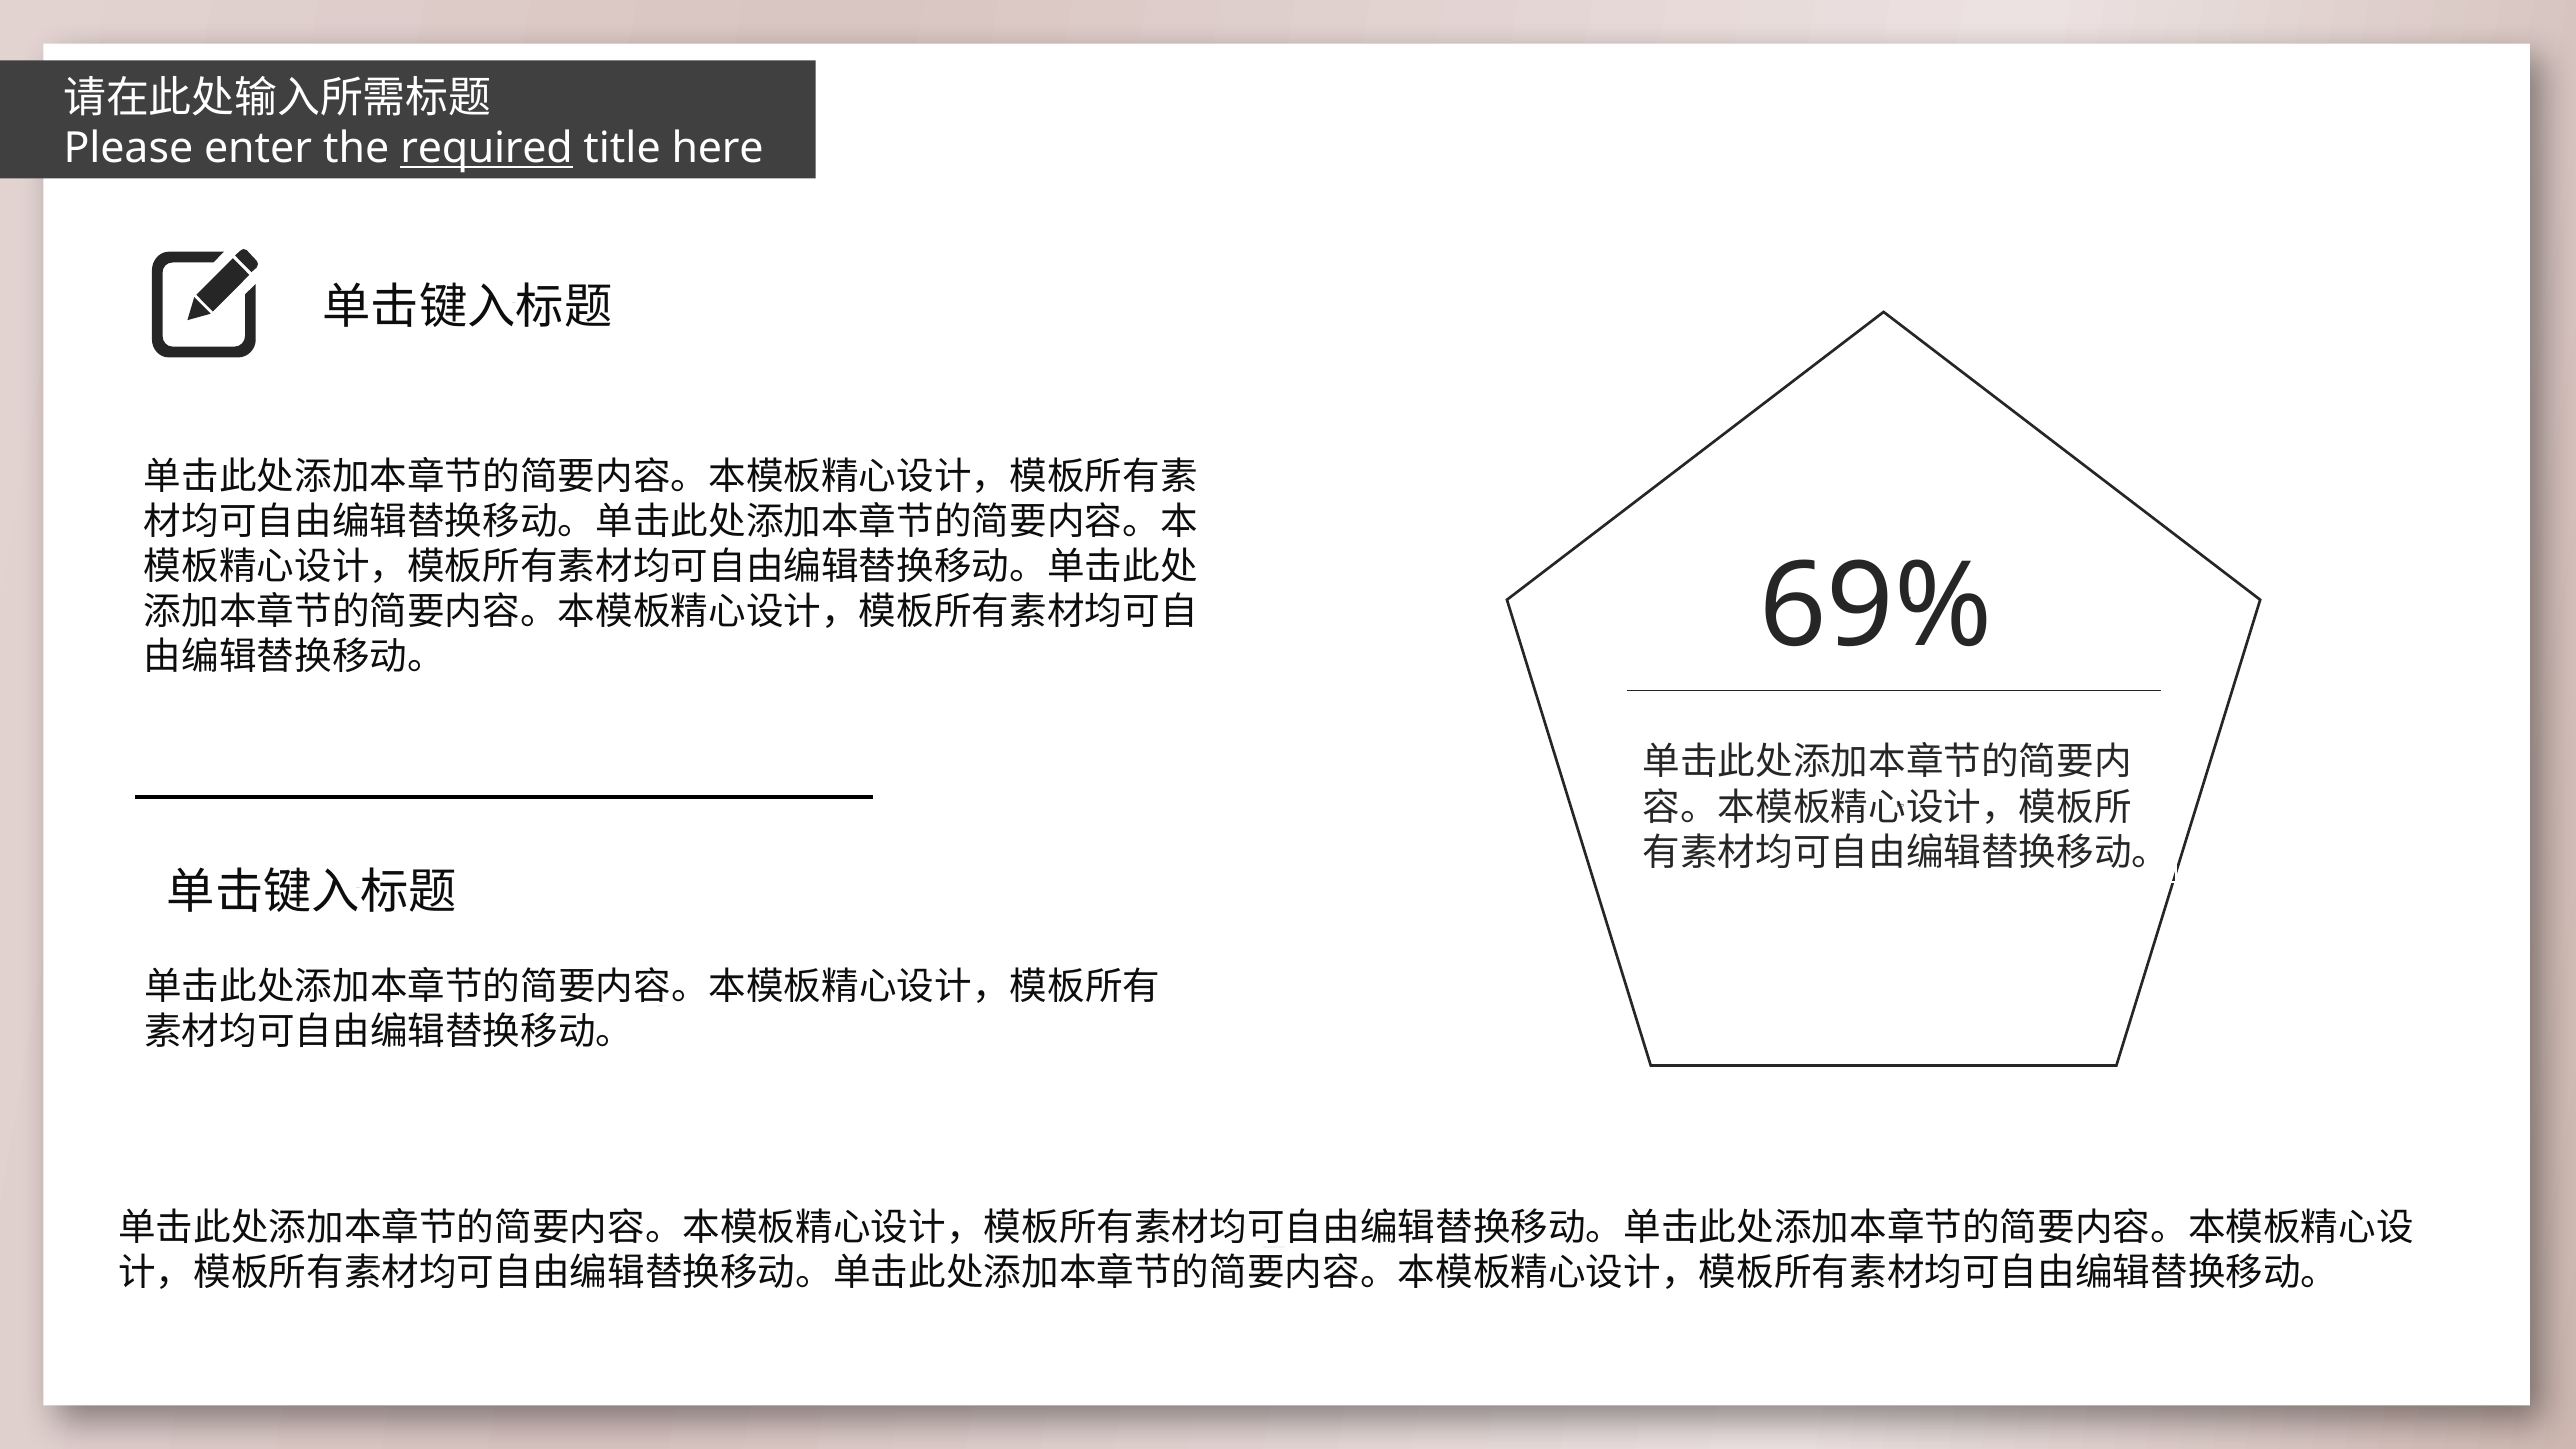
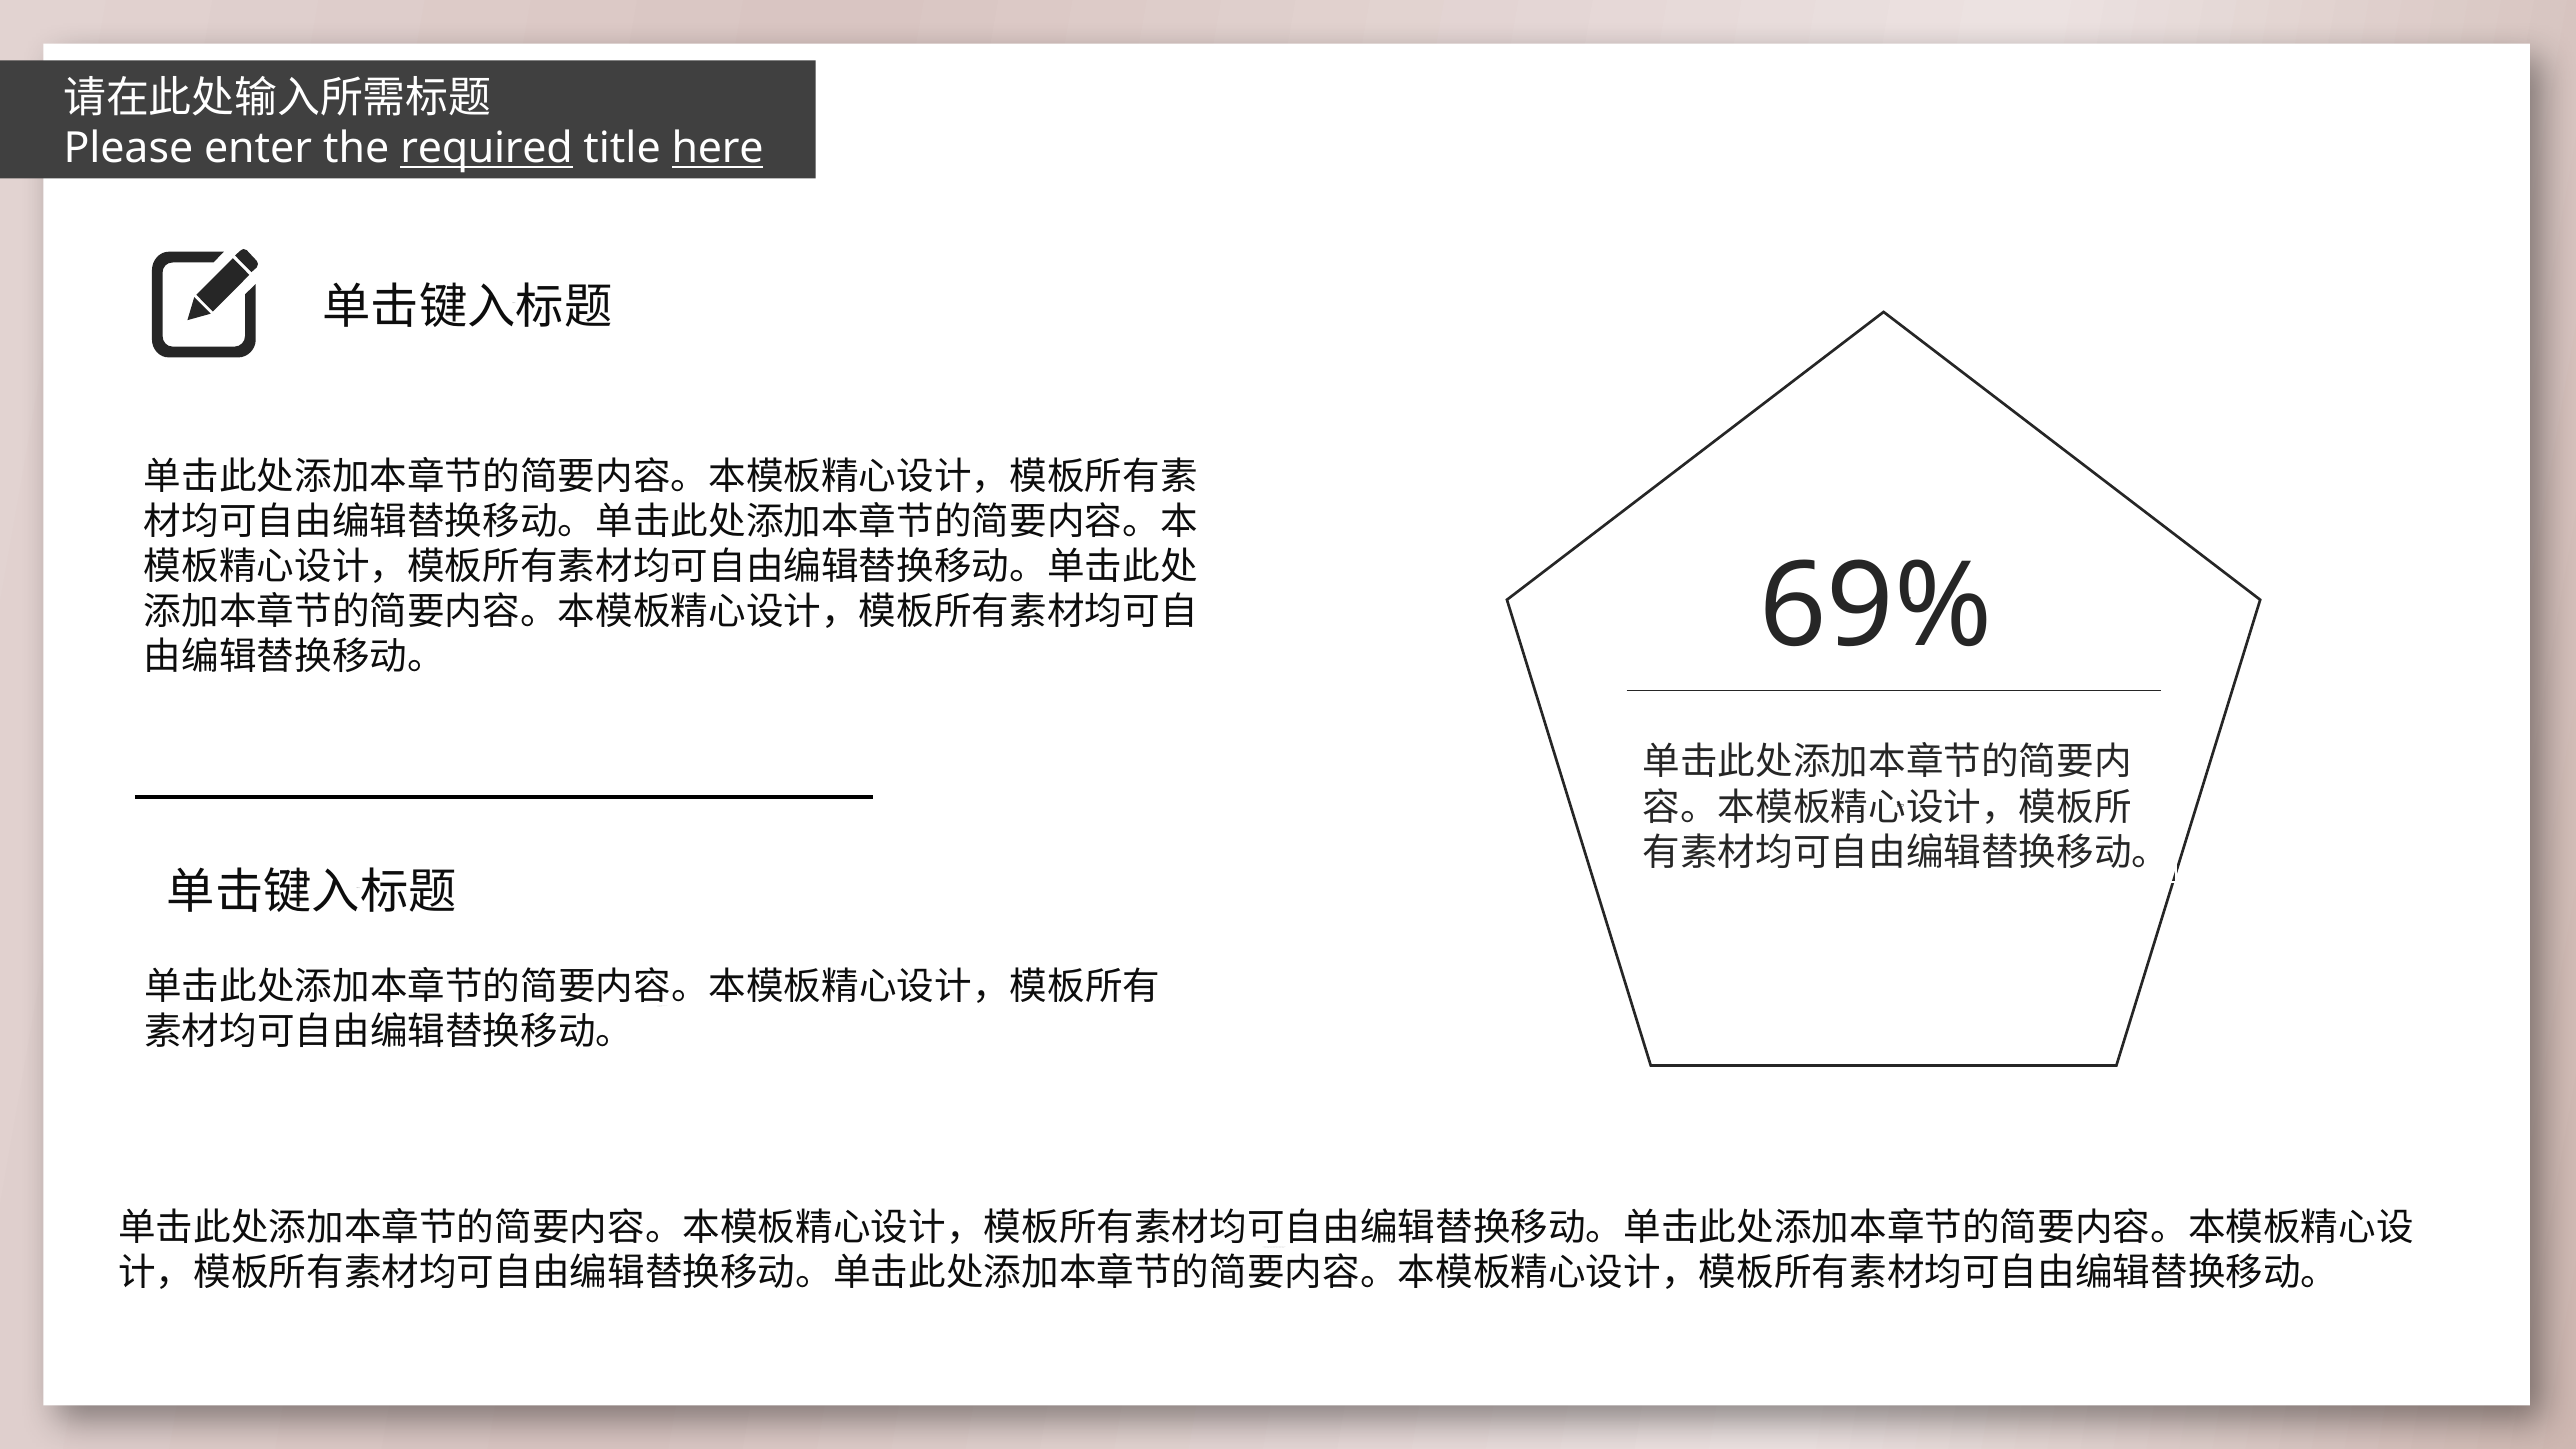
here underline: none -> present (718, 149)
